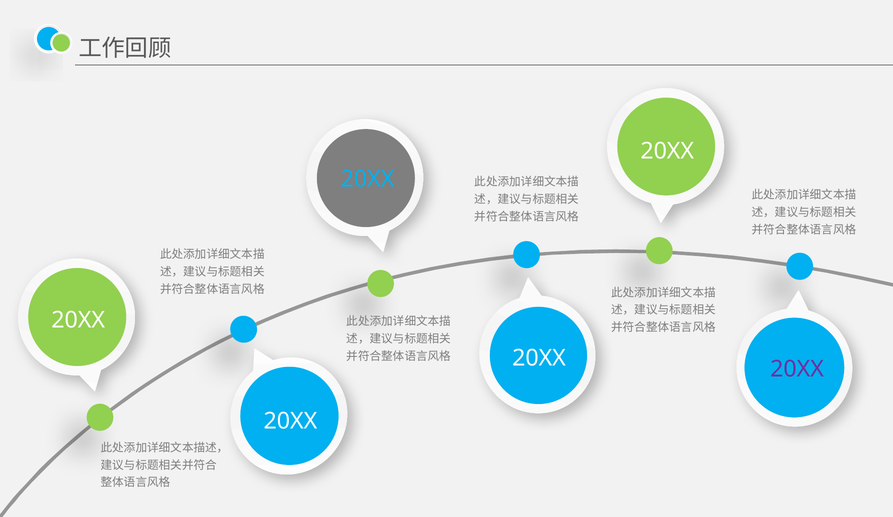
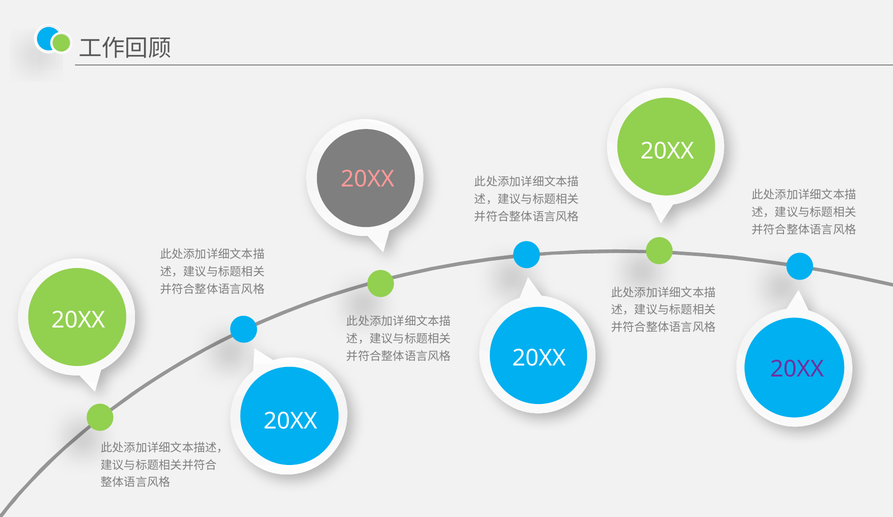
20XX colour: light blue -> pink (368, 179)
